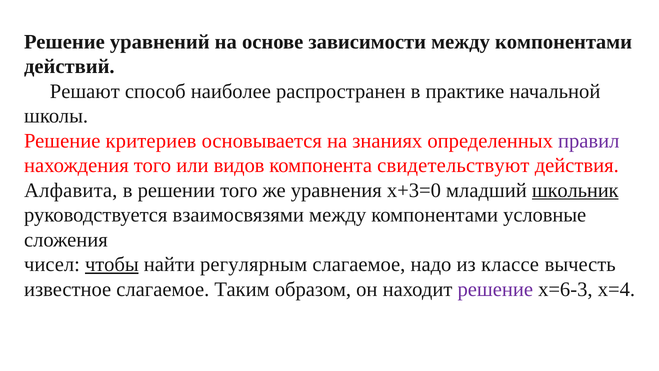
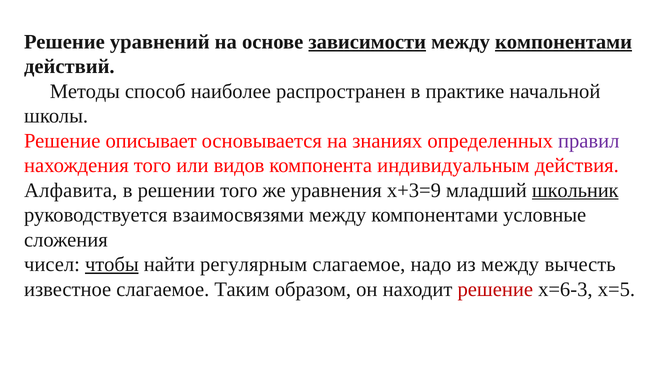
зависимости underline: none -> present (367, 42)
компонентами underline: none -> present (564, 42)
Решают: Решают -> Методы (85, 91)
критериев: критериев -> описывает (151, 141)
свидетельствуют: свидетельствуют -> индивидуальным (453, 165)
x+3=0: x+3=0 -> x+3=9 (414, 190)
из классе: классе -> между (510, 264)
решение colour: purple -> red (495, 289)
х=4: х=4 -> х=5 (616, 289)
